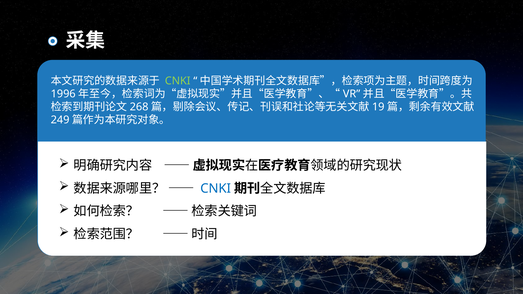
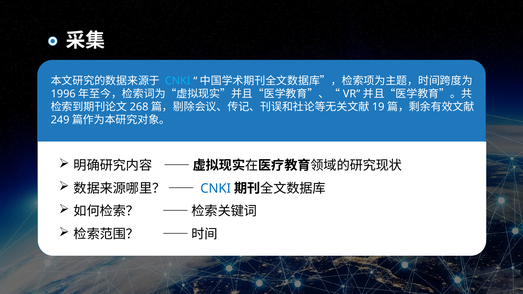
CNKI colour: light green -> light blue (178, 81)
